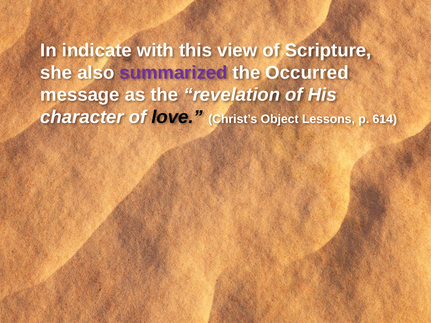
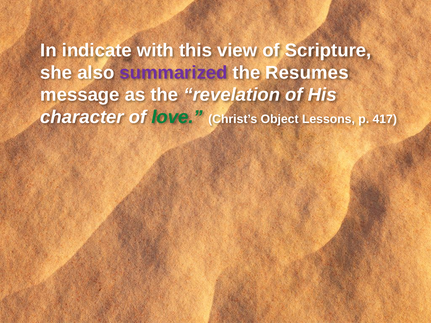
Occurred: Occurred -> Resumes (307, 73)
love colour: black -> green (177, 117)
614: 614 -> 417 (385, 119)
